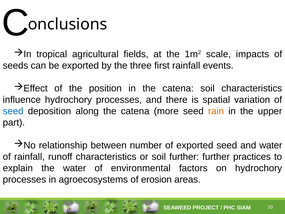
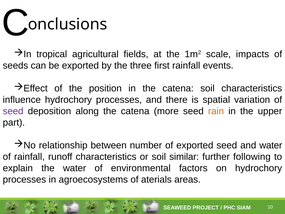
seed colour: blue -> purple (13, 111)
soil further: further -> similar (184, 157)
practices: practices -> following (252, 157)
erosion: erosion -> aterials (156, 179)
